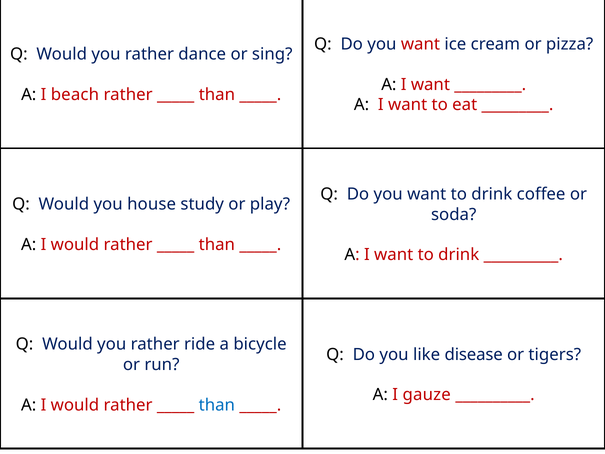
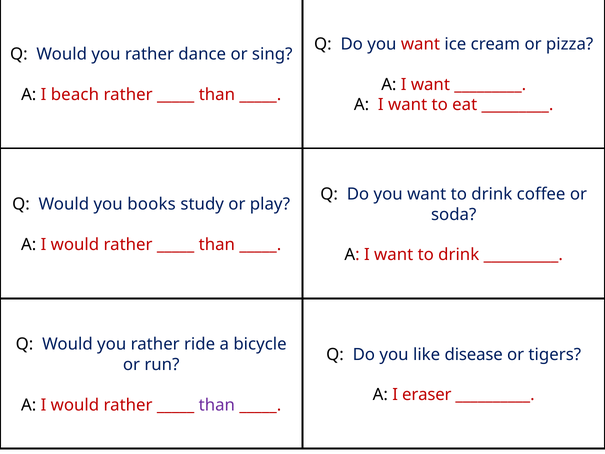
house: house -> books (152, 204)
gauze: gauze -> eraser (427, 395)
than colour: blue -> purple (217, 405)
